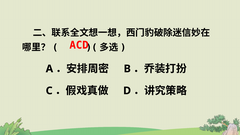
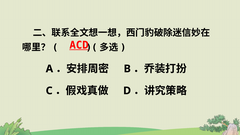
ACD underline: none -> present (79, 45)
